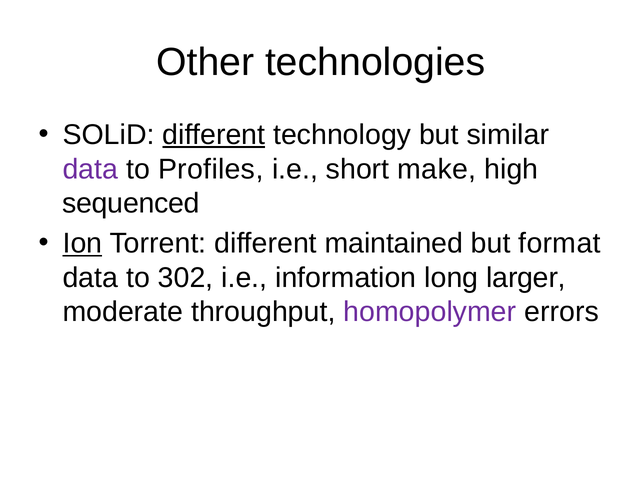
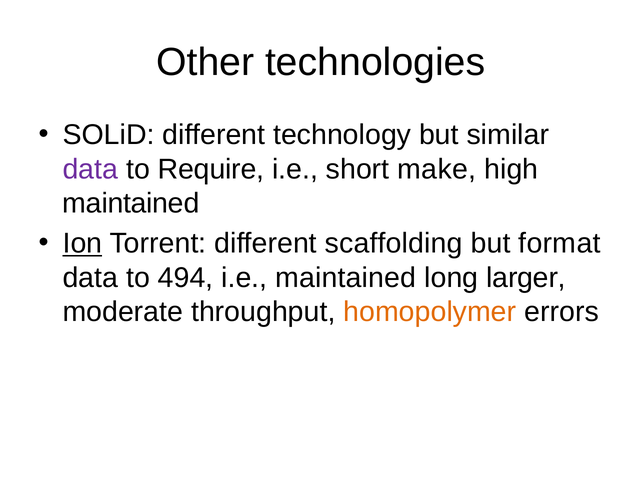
different underline: present -> none (214, 135)
Profiles: Profiles -> Require (211, 169)
sequenced: sequenced -> maintained (131, 203)
maintained: maintained -> scaffolding (394, 243)
302: 302 -> 494 (186, 277)
i.e information: information -> maintained (346, 277)
homopolymer colour: purple -> orange (430, 312)
